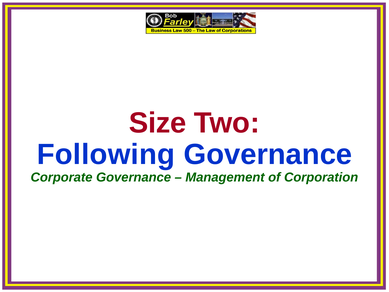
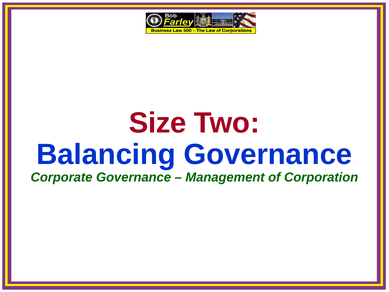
Following: Following -> Balancing (106, 154)
